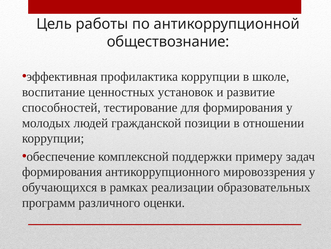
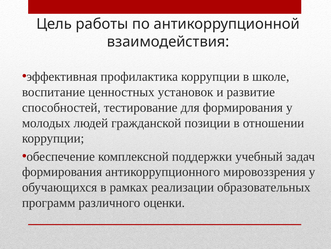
обществознание: обществознание -> взаимодействия (168, 42)
примеру: примеру -> учебный (259, 156)
